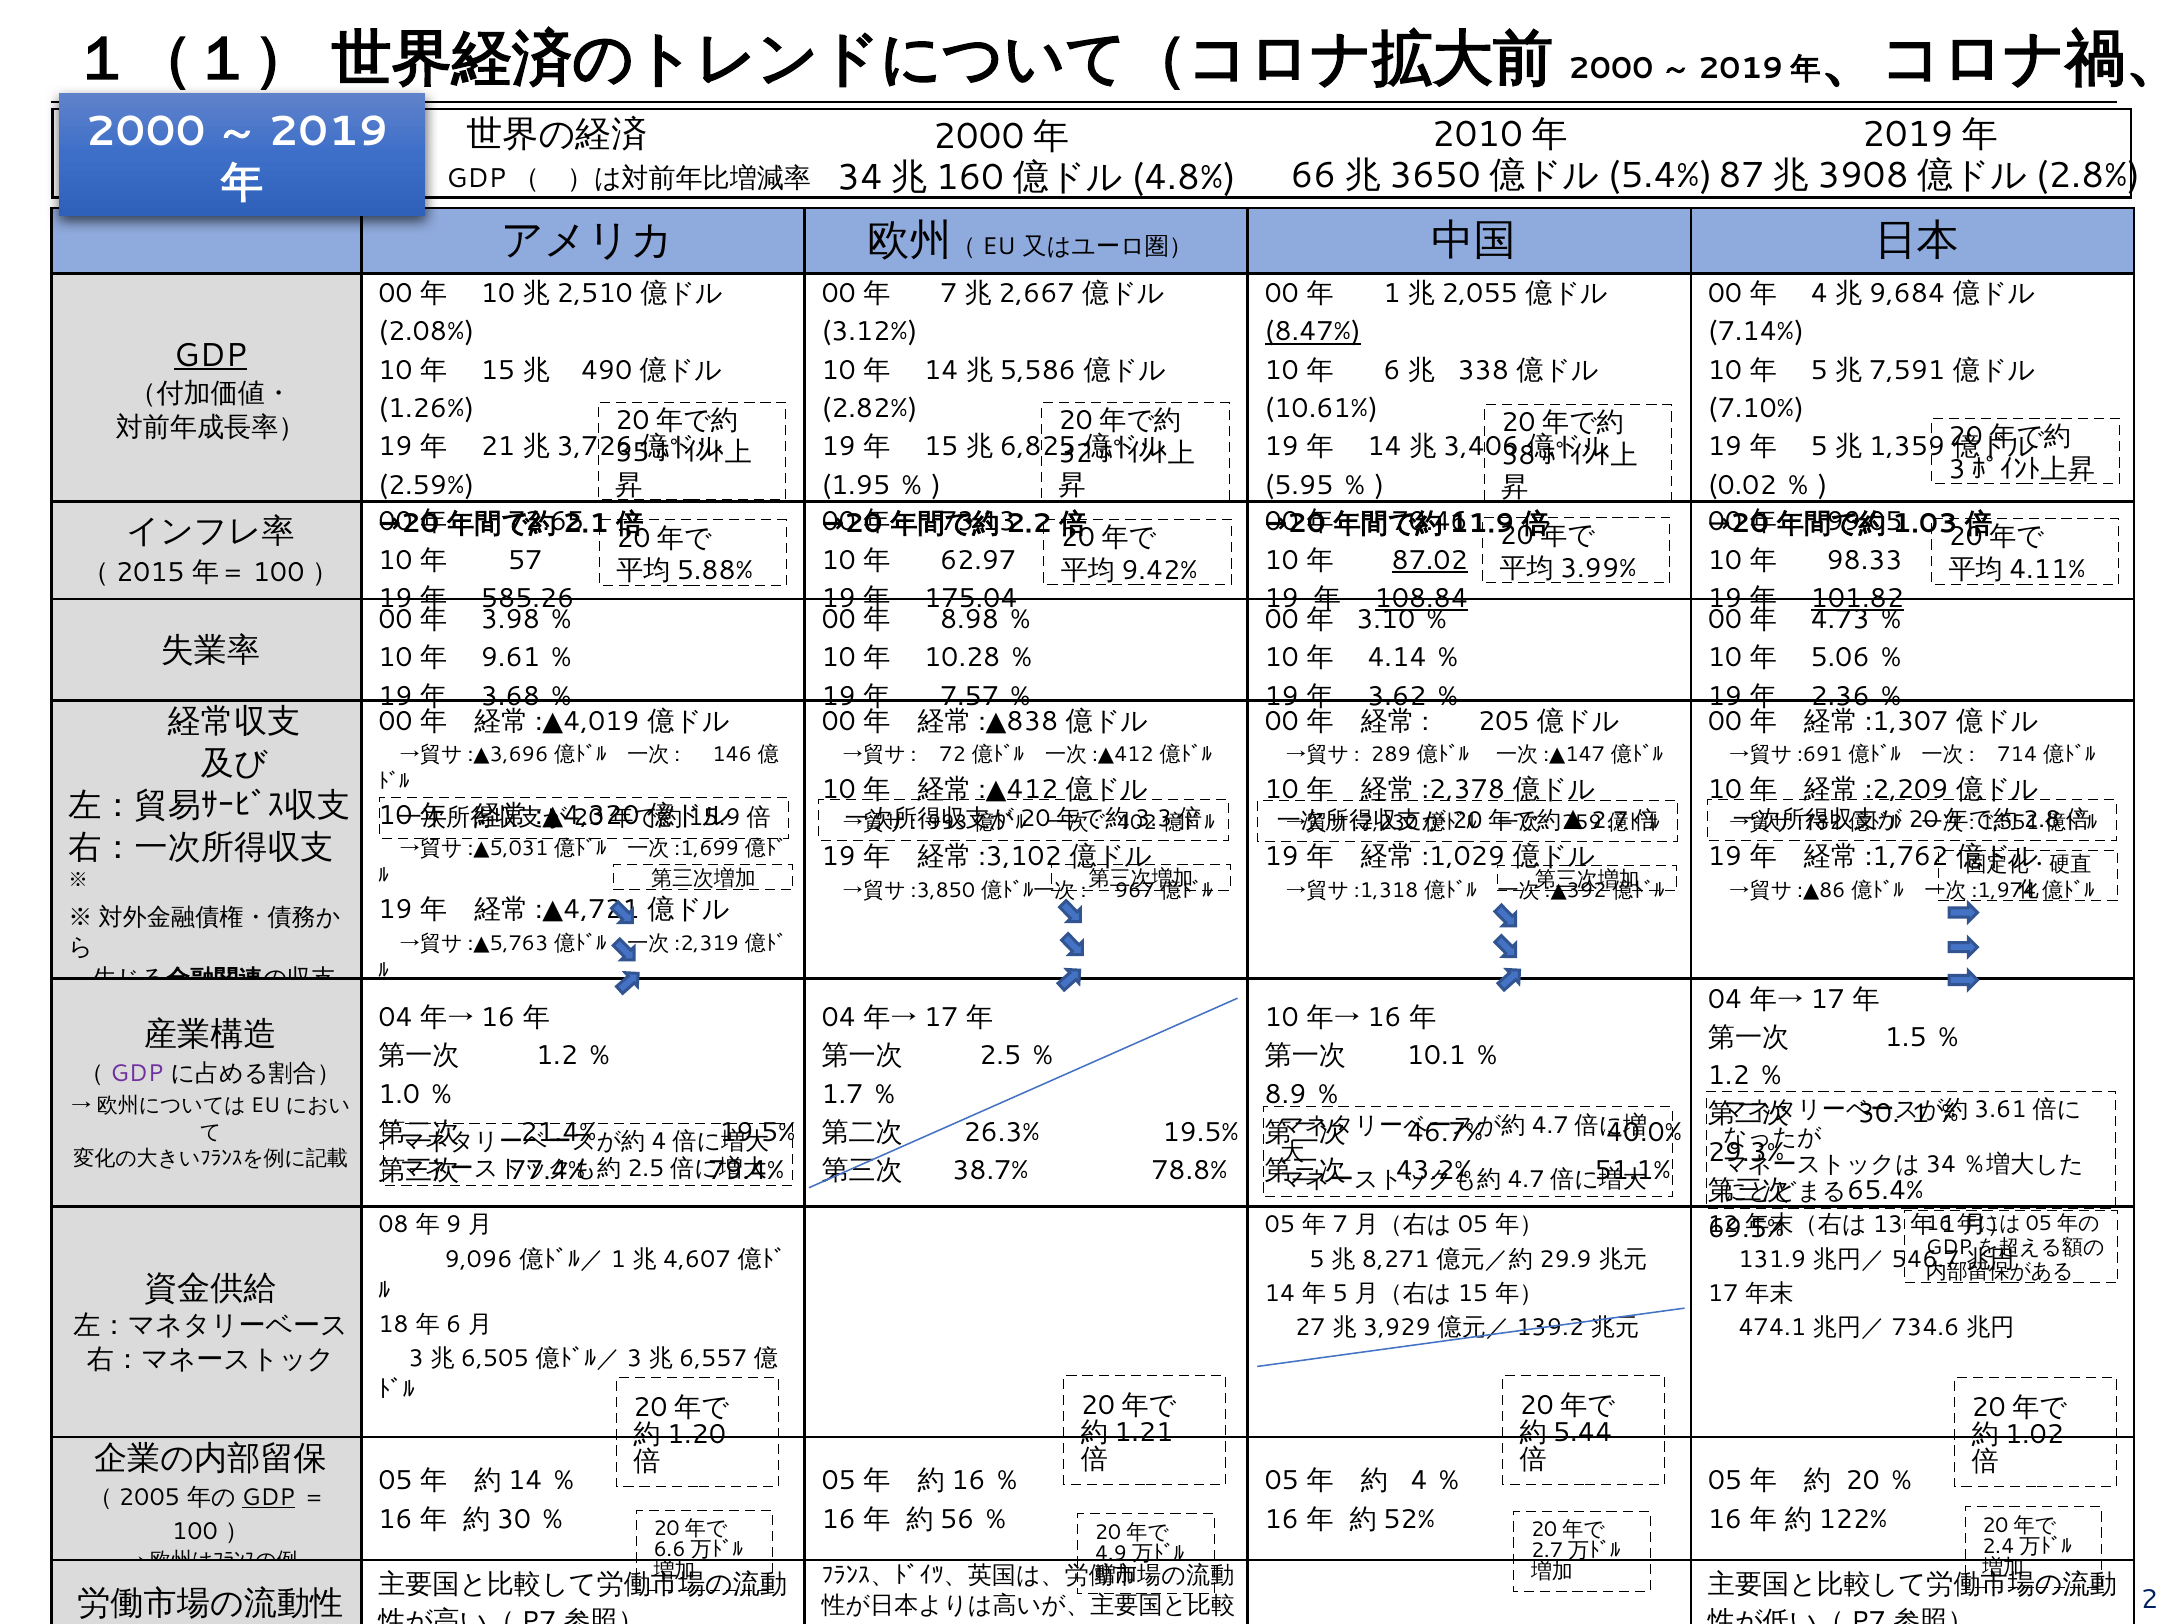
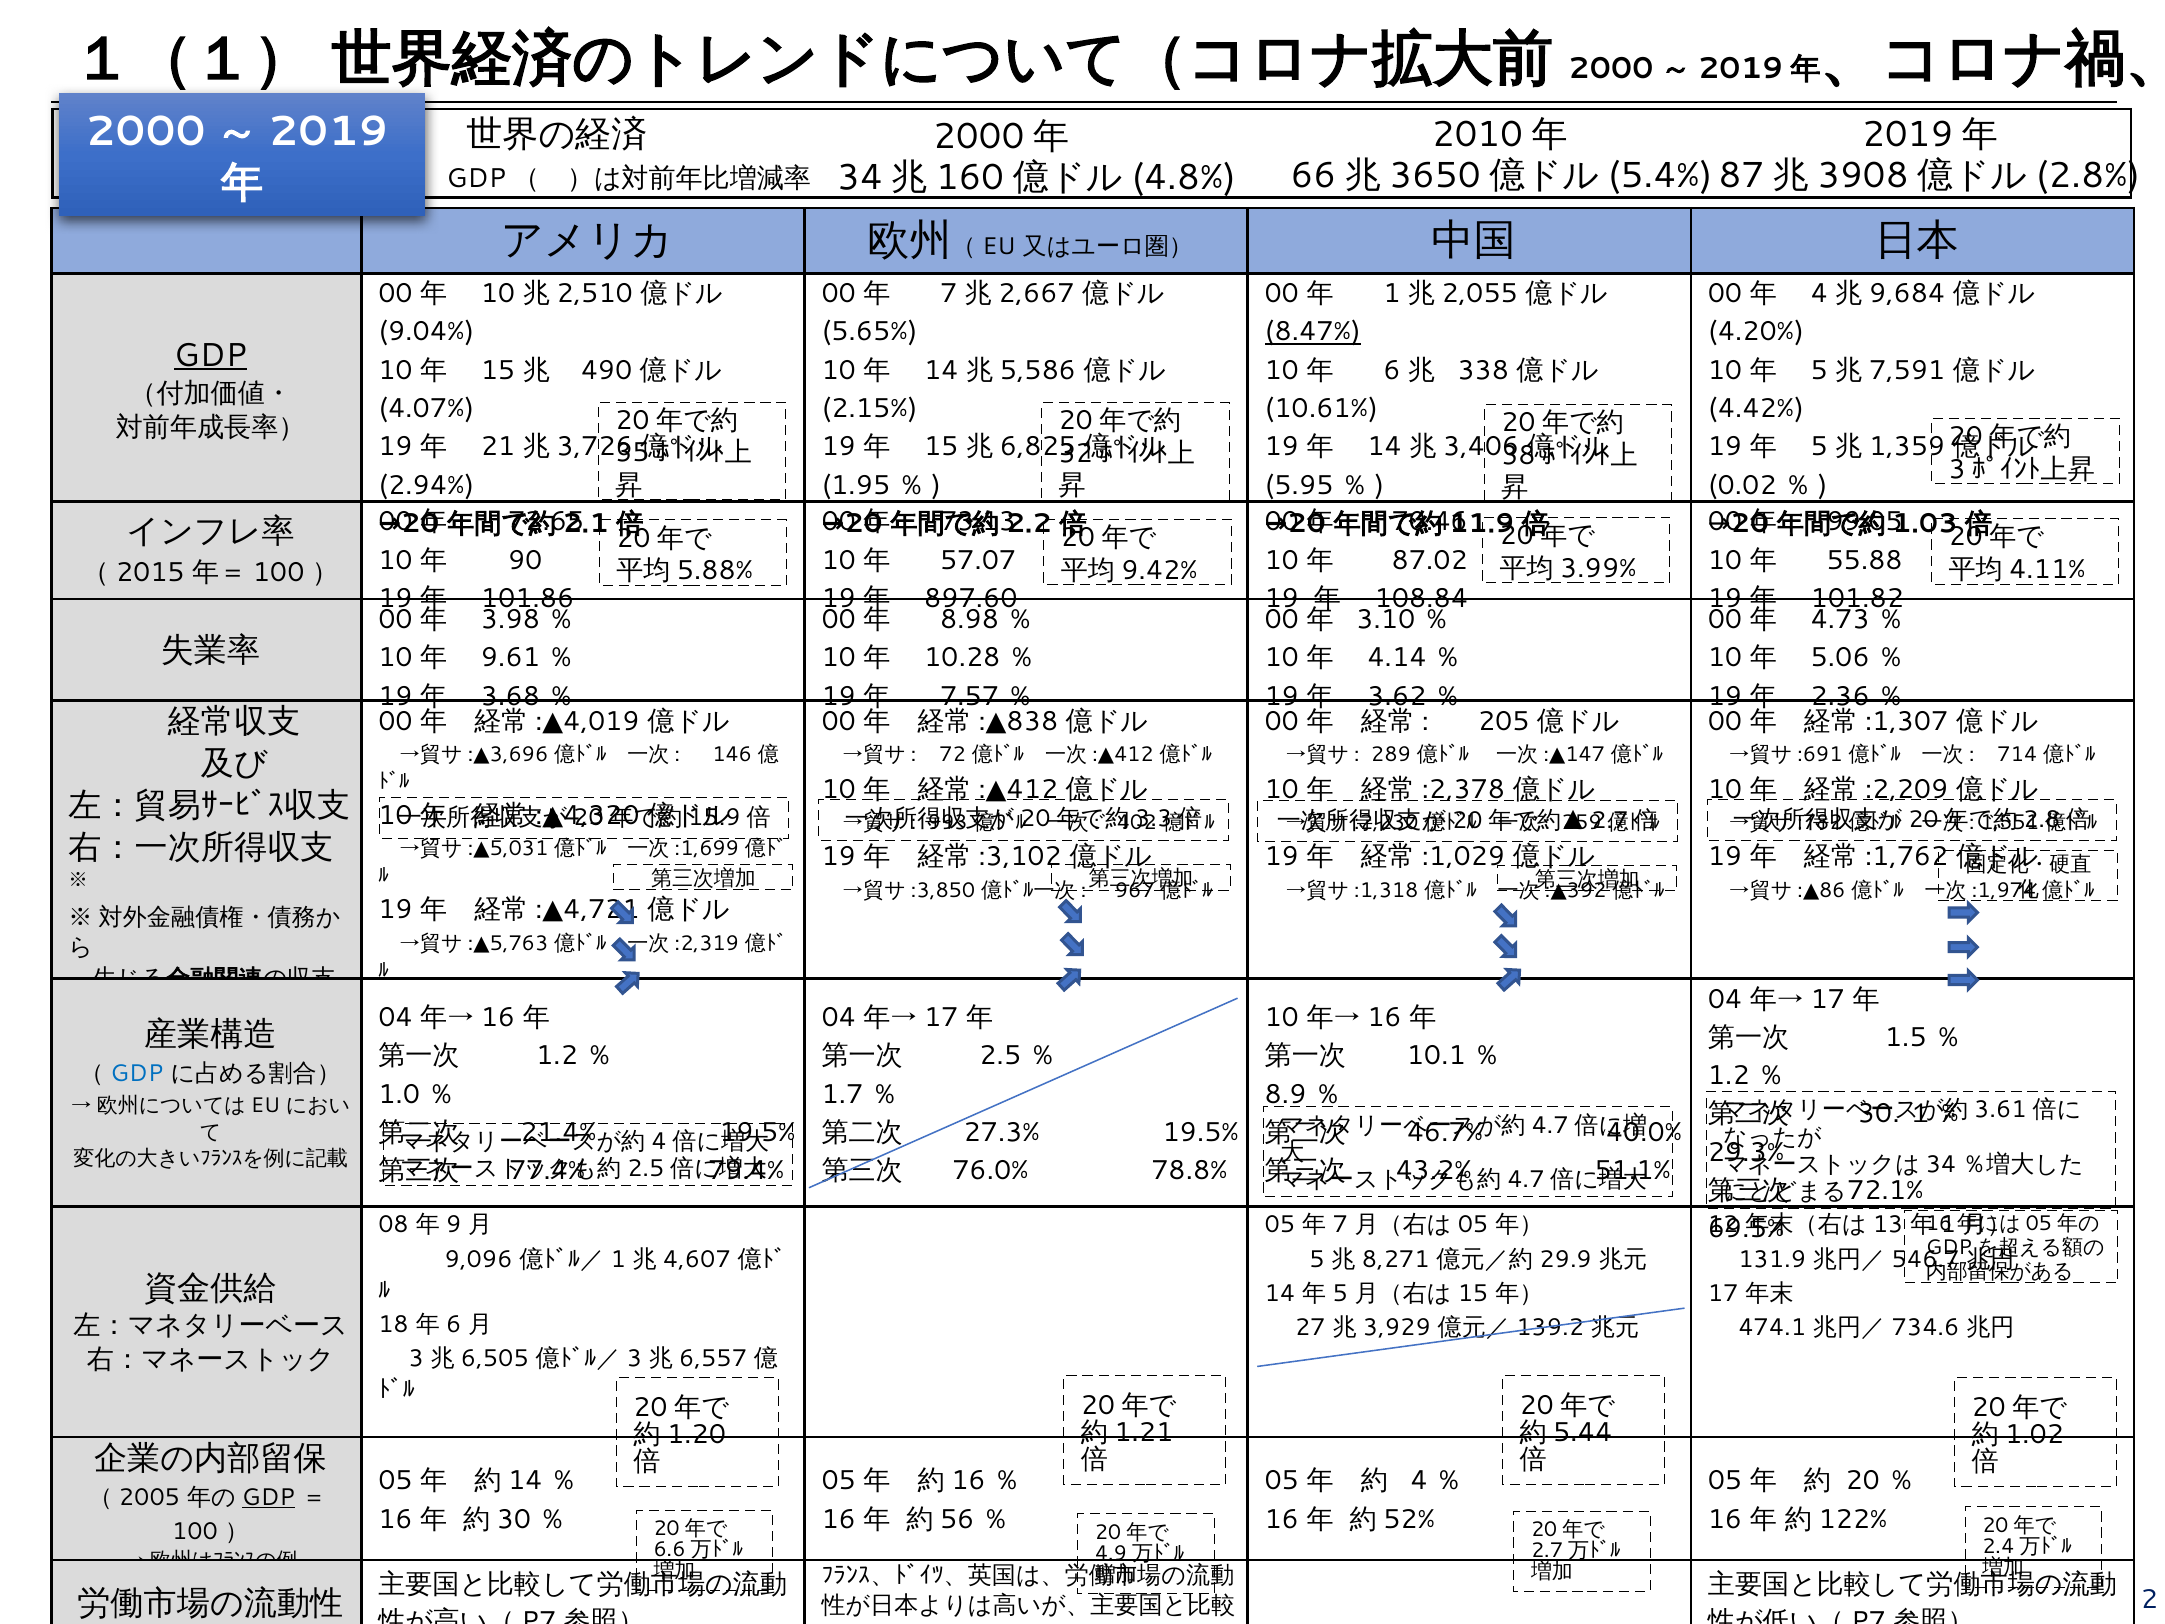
2.08%: 2.08% -> 9.04% (426, 332)
3.12%: 3.12% -> 5.65% (870, 332)
7.14%: 7.14% -> 4.20% (1756, 332)
1.26%: 1.26% -> 4.07% (426, 409)
2.82%: 2.82% -> 2.15% (870, 409)
7.10%: 7.10% -> 4.42% (1756, 409)
2.59%: 2.59% -> 2.94% (426, 485)
57: 57 -> 90 (525, 560)
62.97: 62.97 -> 57.07 (978, 560)
87.02 underline: present -> none (1430, 560)
98.33: 98.33 -> 55.88 (1865, 560)
585.26: 585.26 -> 101.86 (528, 598)
175.04: 175.04 -> 897.60 (971, 598)
108.84 underline: present -> none (1421, 598)
101.82 underline: present -> none (1857, 598)
GDP colour: purple -> blue (137, 1073)
26.3%: 26.3% -> 27.3% (1002, 1132)
38.7%: 38.7% -> 76.0% (991, 1170)
65.4%: 65.4% -> 72.1% (1885, 1190)
